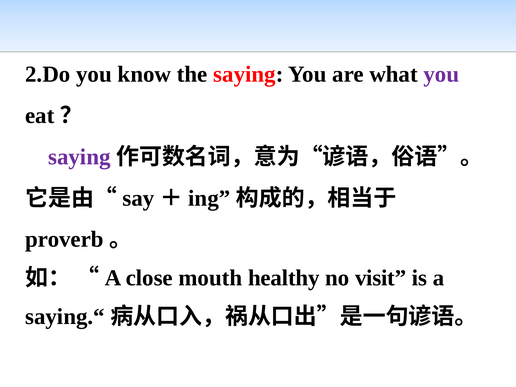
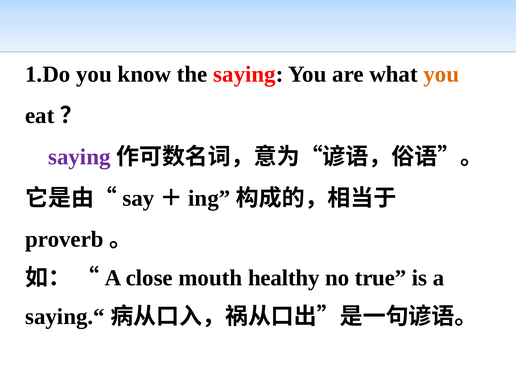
2.Do: 2.Do -> 1.Do (48, 74)
you colour: purple -> orange (441, 74)
visit: visit -> true (381, 278)
